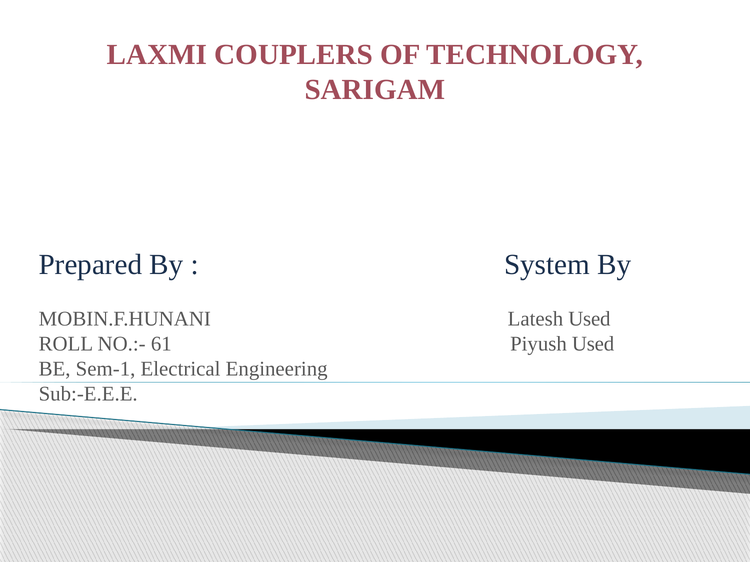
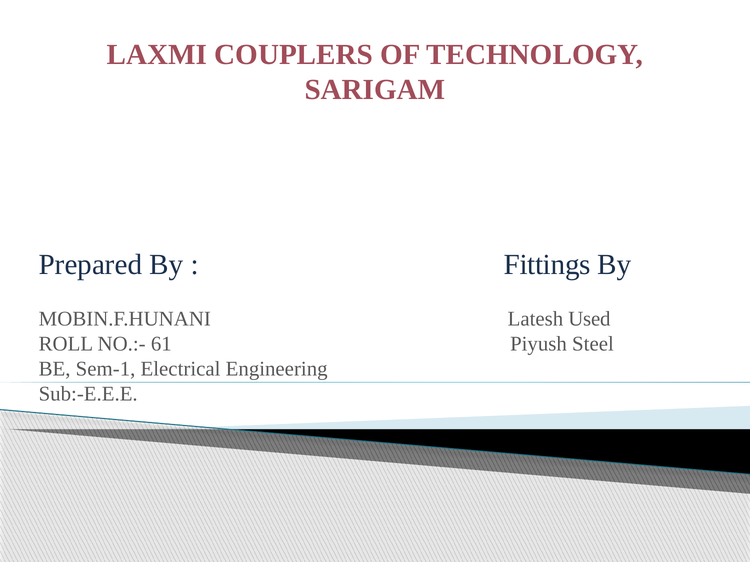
System: System -> Fittings (547, 265)
Piyush Used: Used -> Steel (593, 344)
